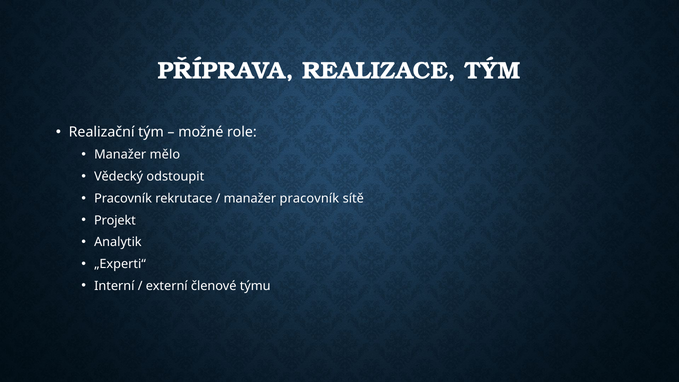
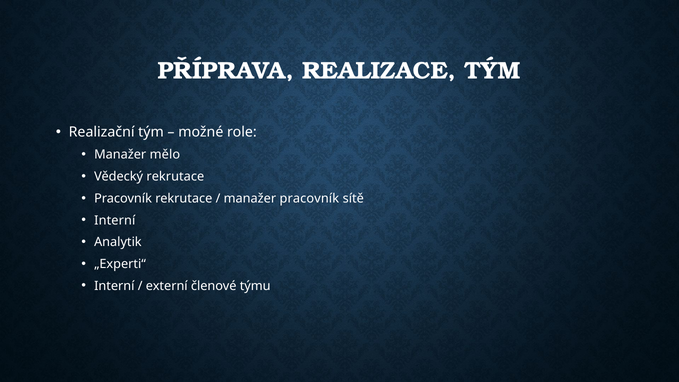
Vědecký odstoupit: odstoupit -> rekrutace (175, 177)
Projekt: Projekt -> Interní (115, 220)
